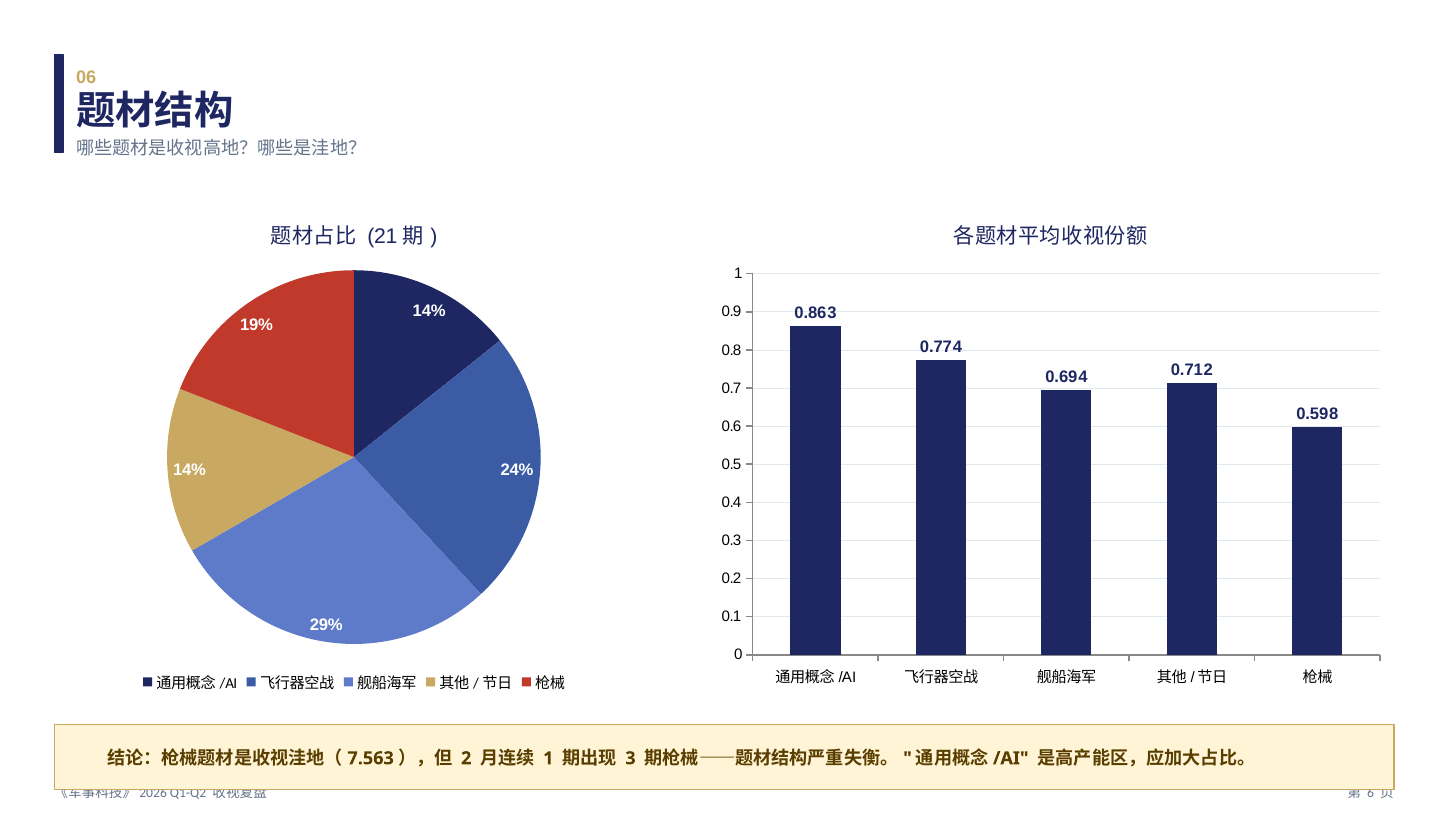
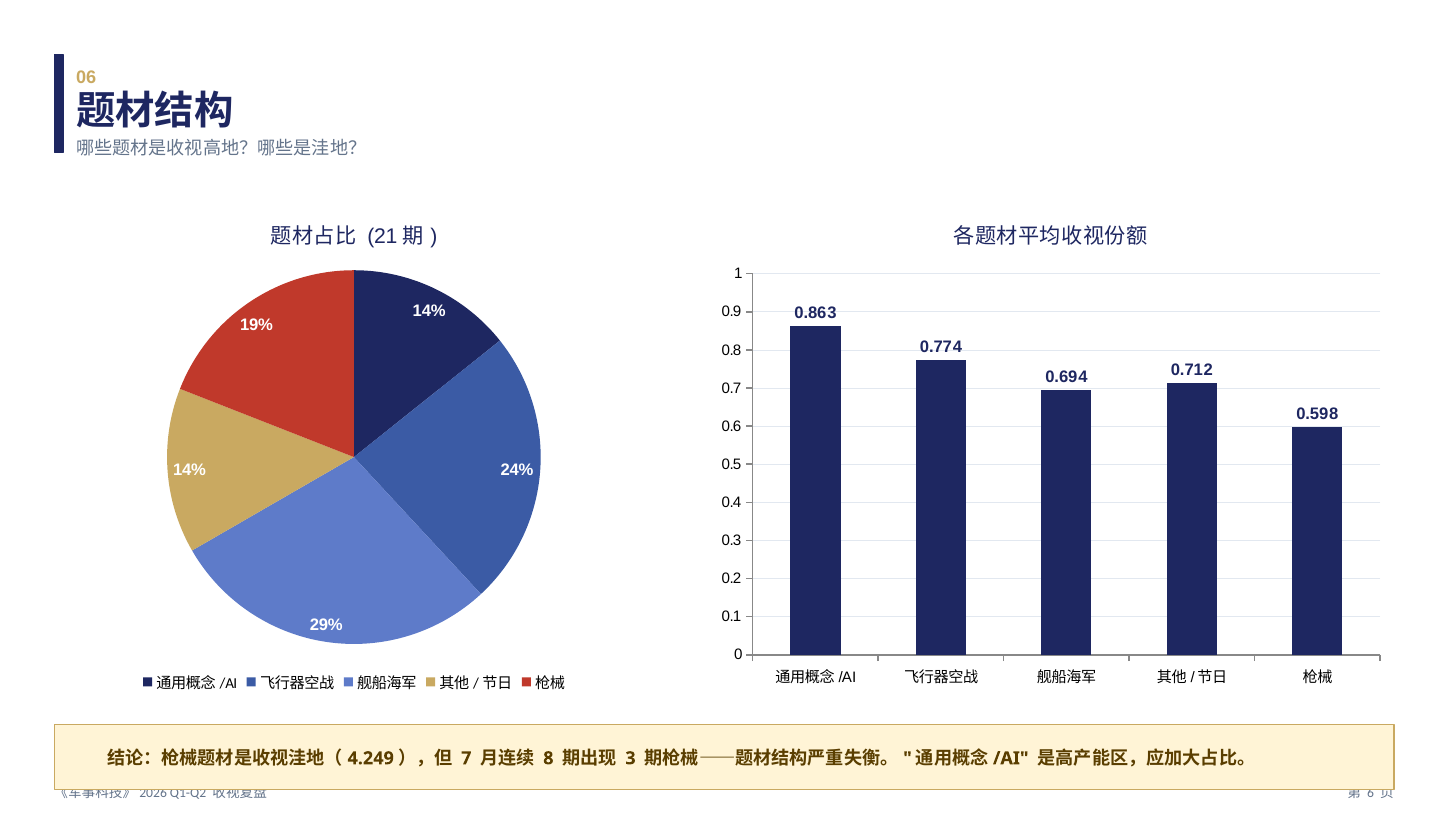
7.563: 7.563 -> 4.249 (371, 758)
2: 2 -> 7 (466, 758)
1: 1 -> 8 (548, 758)
